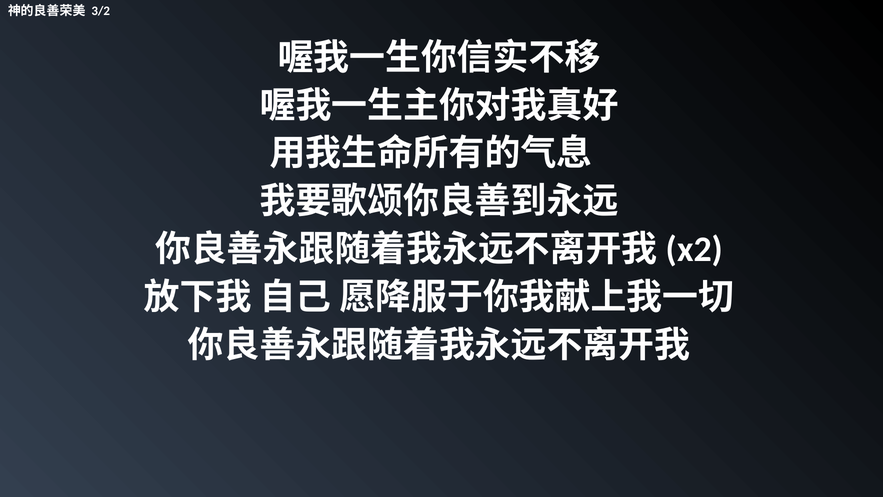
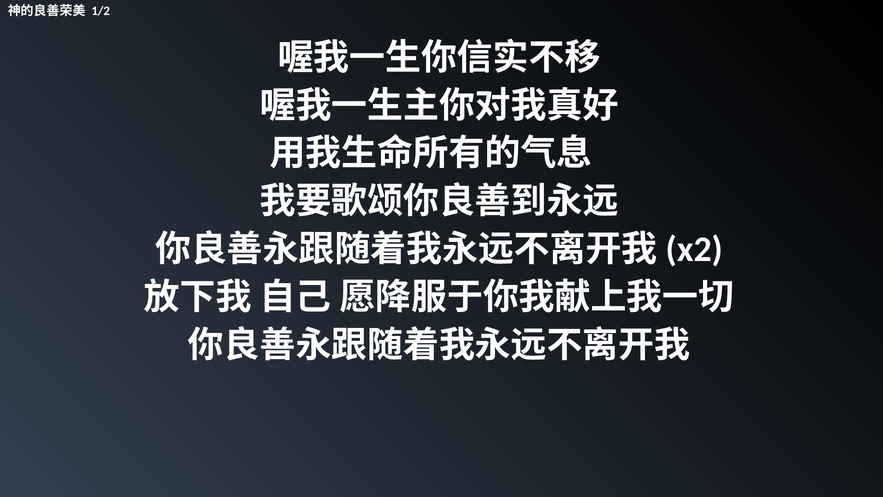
3/2: 3/2 -> 1/2 (101, 11)
